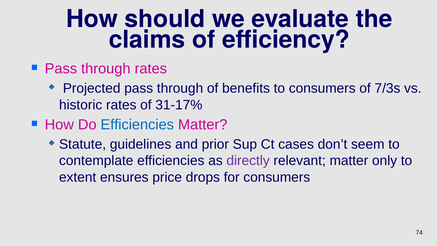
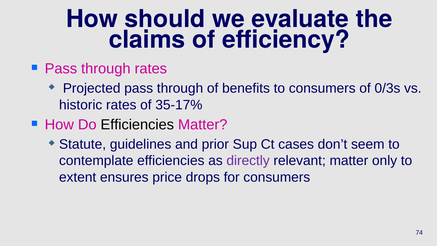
7/3s: 7/3s -> 0/3s (387, 88)
31-17%: 31-17% -> 35-17% (179, 105)
Efficiencies colour: blue -> black (137, 125)
